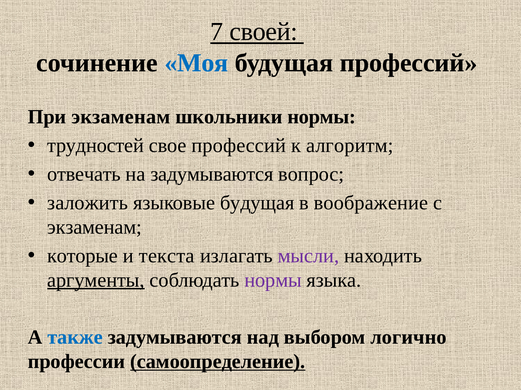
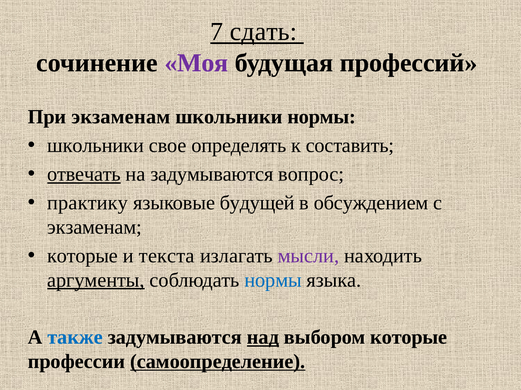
своей: своей -> сдать (263, 32)
Моя colour: blue -> purple (196, 63)
трудностей: трудностей -> школьники (96, 146)
свое профессий: профессий -> определять (239, 146)
алгоритм: алгоритм -> составить (350, 146)
отвечать underline: none -> present (84, 175)
заложить: заложить -> практику (88, 203)
языковые будущая: будущая -> будущей (257, 203)
воображение: воображение -> обсуждением (371, 203)
нормы colour: purple -> blue (273, 281)
над underline: none -> present (263, 338)
выбором логично: логично -> которые (409, 338)
